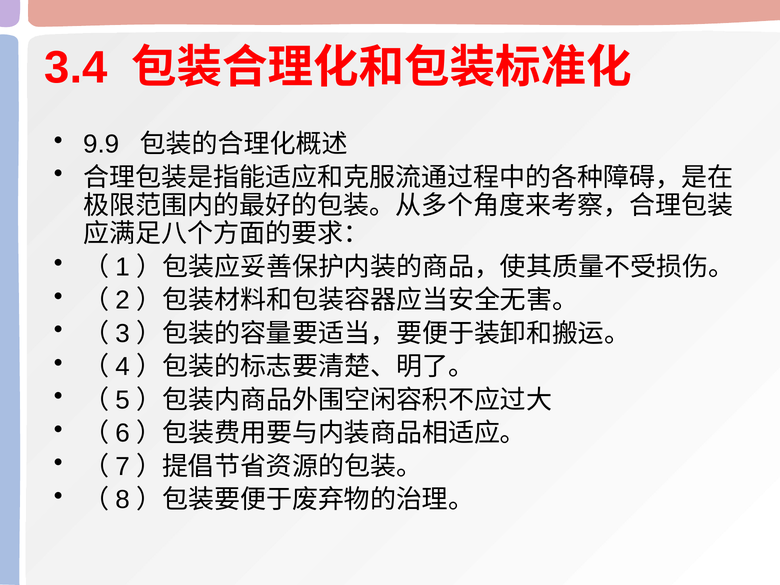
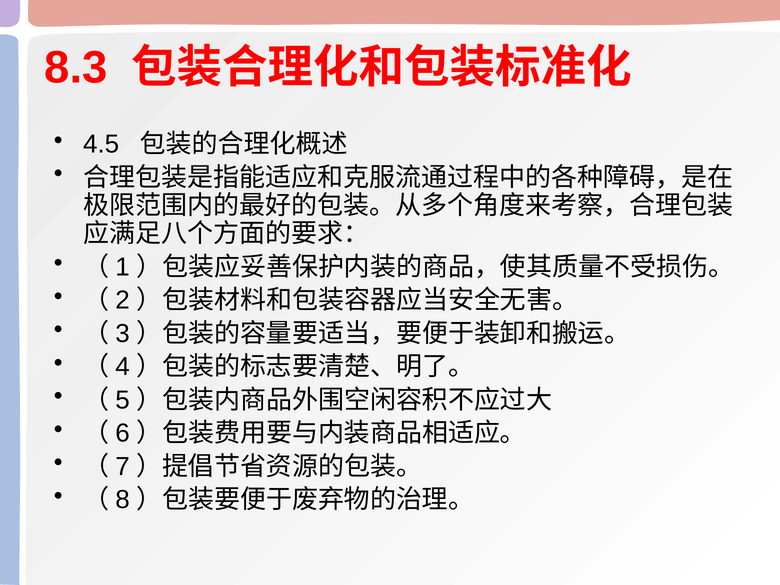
3.4: 3.4 -> 8.3 (76, 68)
9.9: 9.9 -> 4.5 (101, 144)
